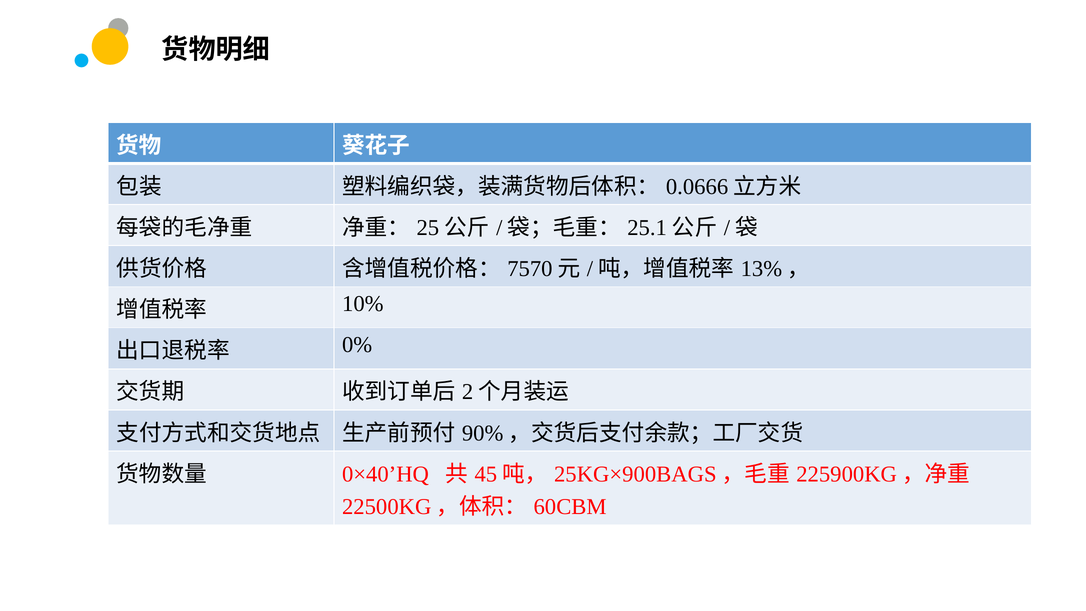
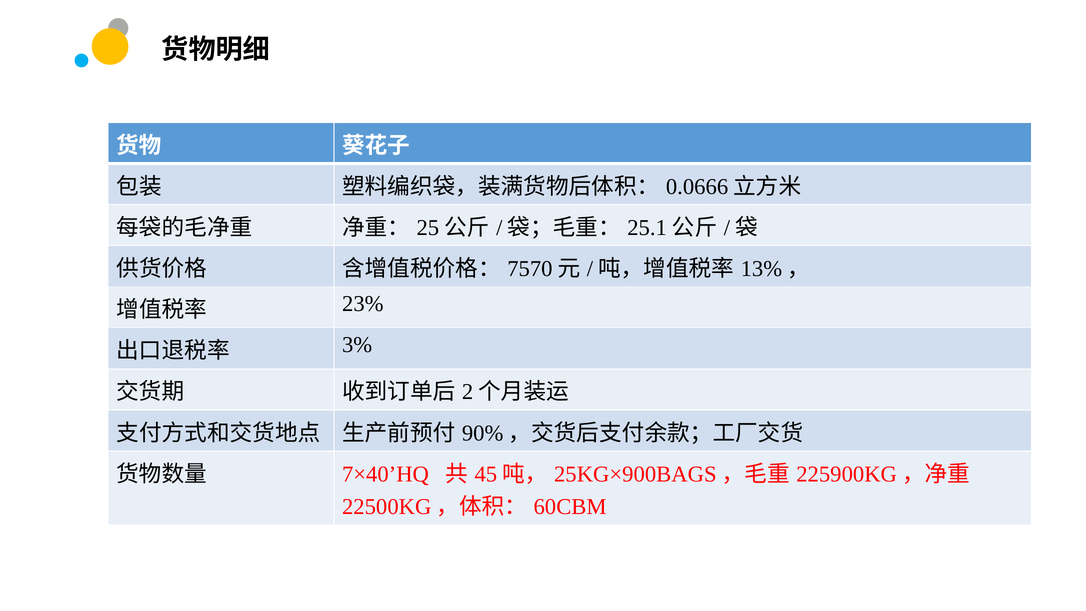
10%: 10% -> 23% (363, 304)
0%: 0% -> 3% (357, 345)
0×40’HQ: 0×40’HQ -> 7×40’HQ (386, 474)
